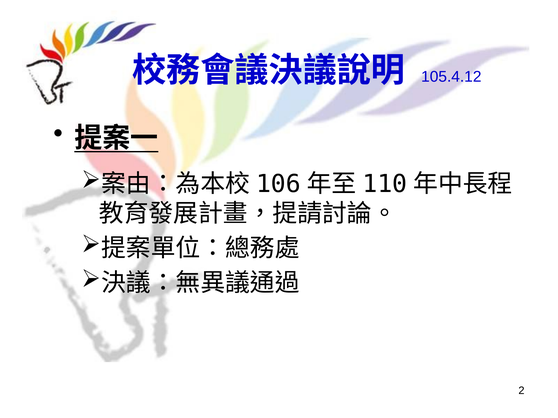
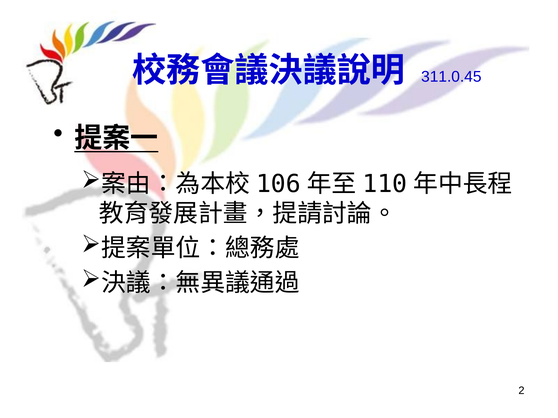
105.4.12: 105.4.12 -> 311.0.45 (451, 77)
